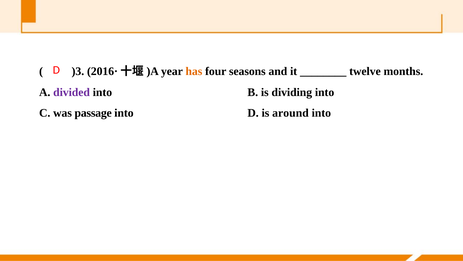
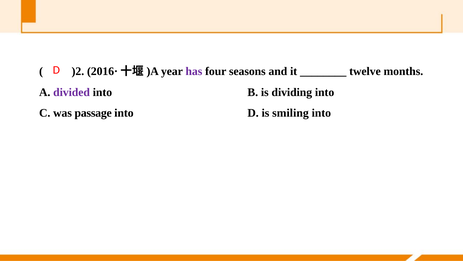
)3: )3 -> )2 (78, 71)
has colour: orange -> purple (194, 71)
around: around -> smiling (290, 113)
